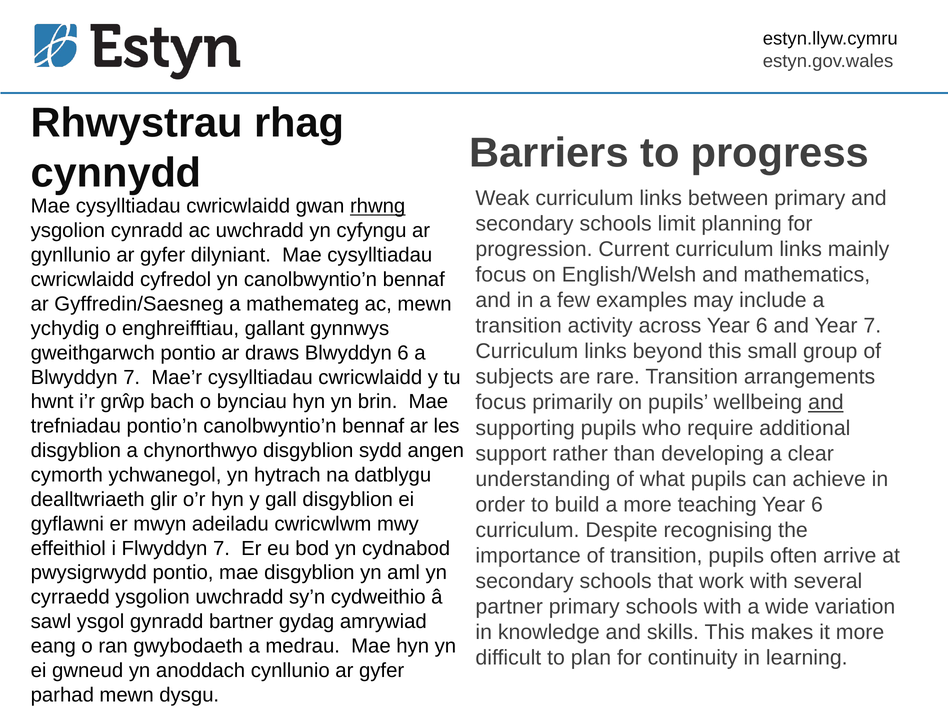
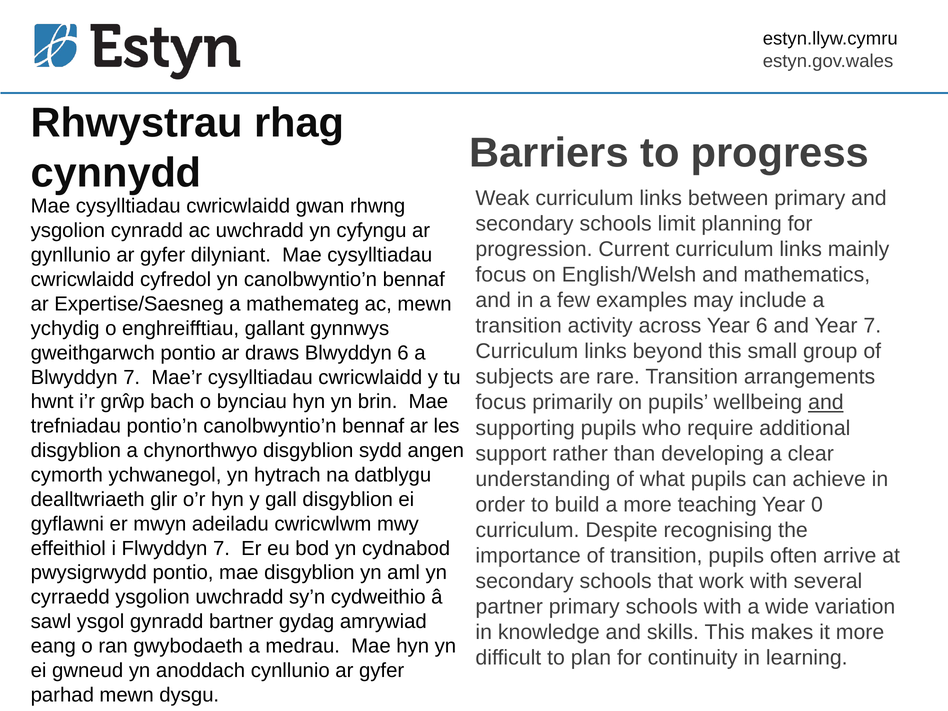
rhwng underline: present -> none (378, 206)
Gyffredin/Saesneg: Gyffredin/Saesneg -> Expertise/Saesneg (139, 304)
6: 6 -> 0 (817, 505)
